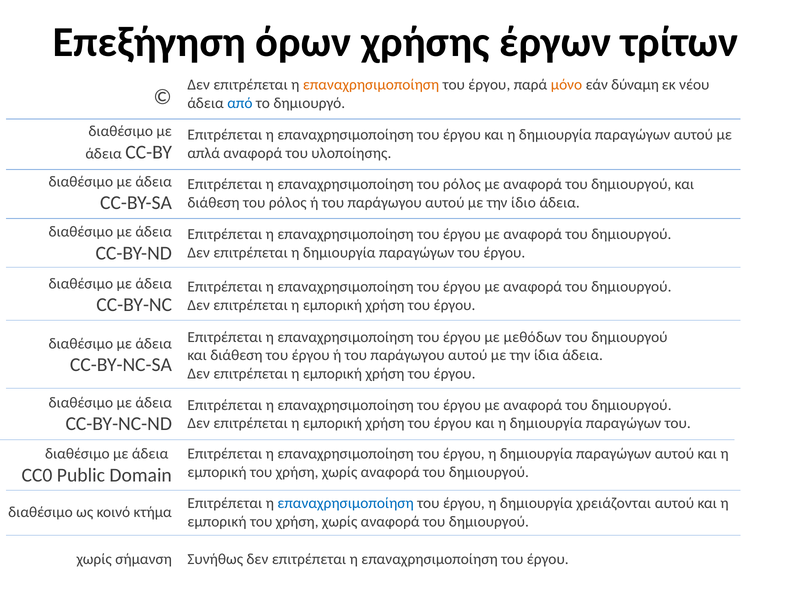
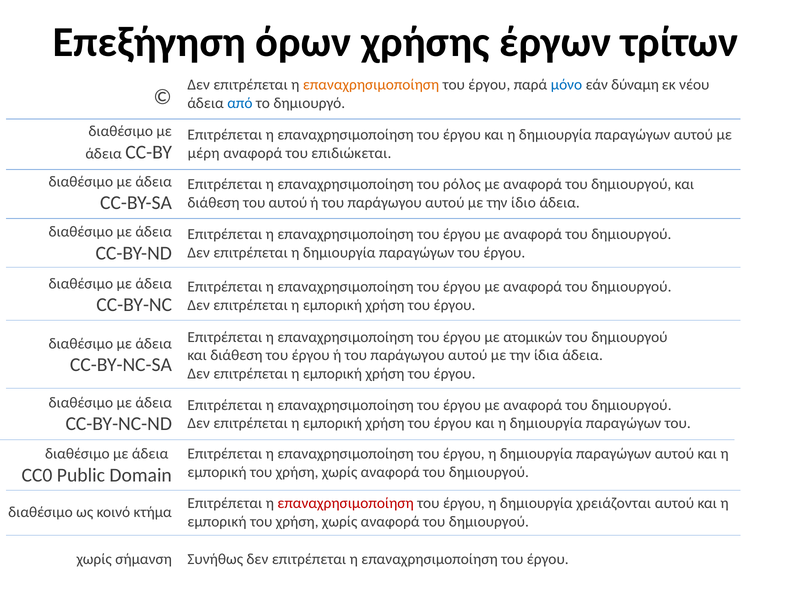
μόνο colour: orange -> blue (566, 85)
απλά: απλά -> μέρη (204, 153)
υλοποίησης: υλοποίησης -> επιδιώκεται (351, 153)
διάθεση του ρόλος: ρόλος -> αυτού (288, 203)
μεθόδων: μεθόδων -> ατομικών (533, 337)
επαναχρησιμοποίηση colour: blue -> red (346, 504)
